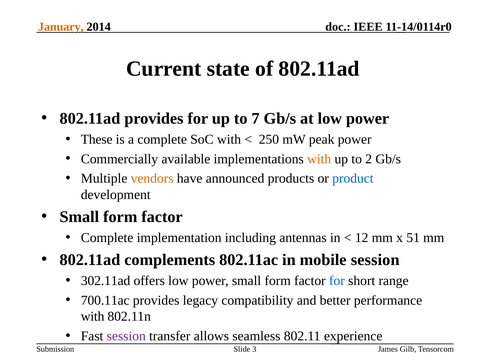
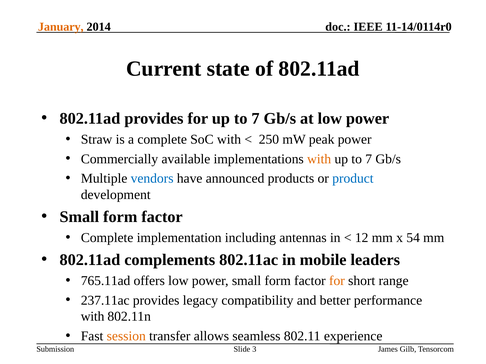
These: These -> Straw (97, 140)
2: 2 -> 7 (369, 159)
vendors colour: orange -> blue (152, 179)
51: 51 -> 54 (413, 238)
mobile session: session -> leaders (375, 260)
302.11ad: 302.11ad -> 765.11ad (106, 281)
for colour: blue -> orange (337, 281)
700.11ac: 700.11ac -> 237.11ac (105, 301)
session colour: purple -> orange (126, 336)
